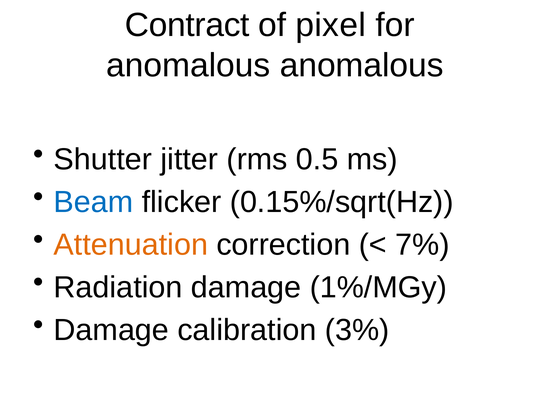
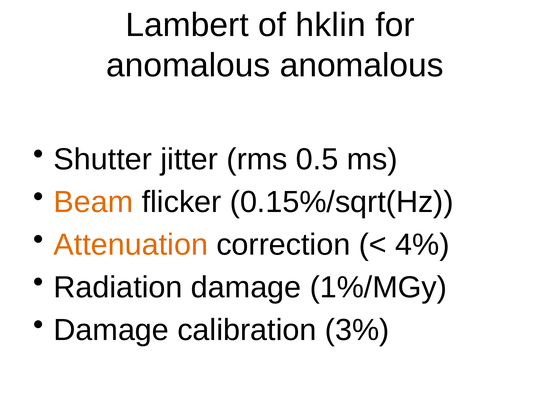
Contract: Contract -> Lambert (187, 25)
pixel: pixel -> hklin (331, 25)
Beam colour: blue -> orange (94, 202)
7%: 7% -> 4% (422, 245)
